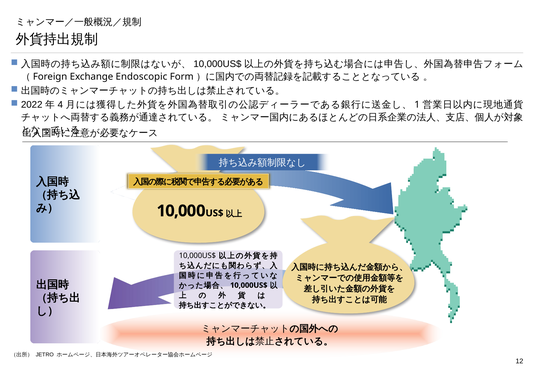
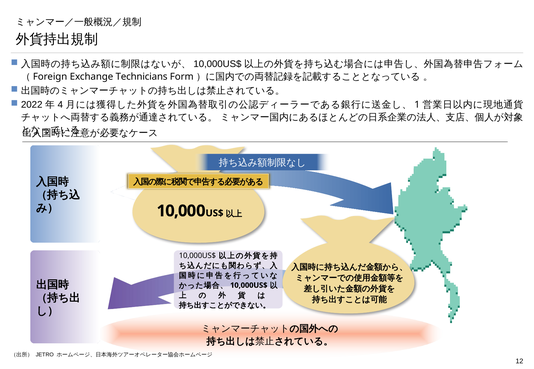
Endoscopic: Endoscopic -> Technicians (142, 77)
